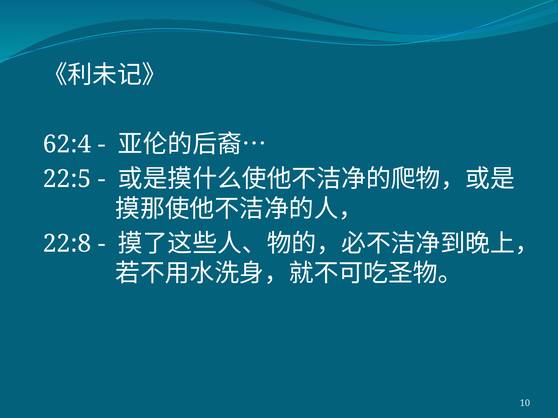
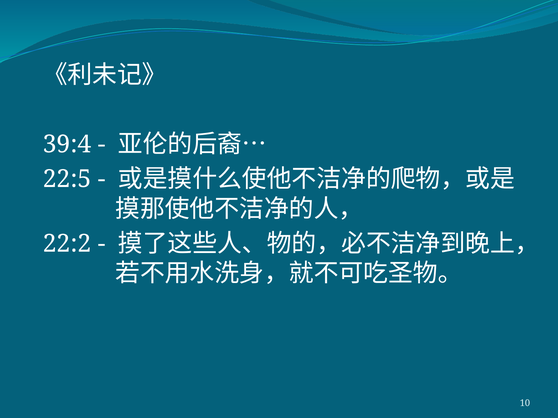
62:4: 62:4 -> 39:4 (67, 145)
22:8: 22:8 -> 22:2 (67, 244)
